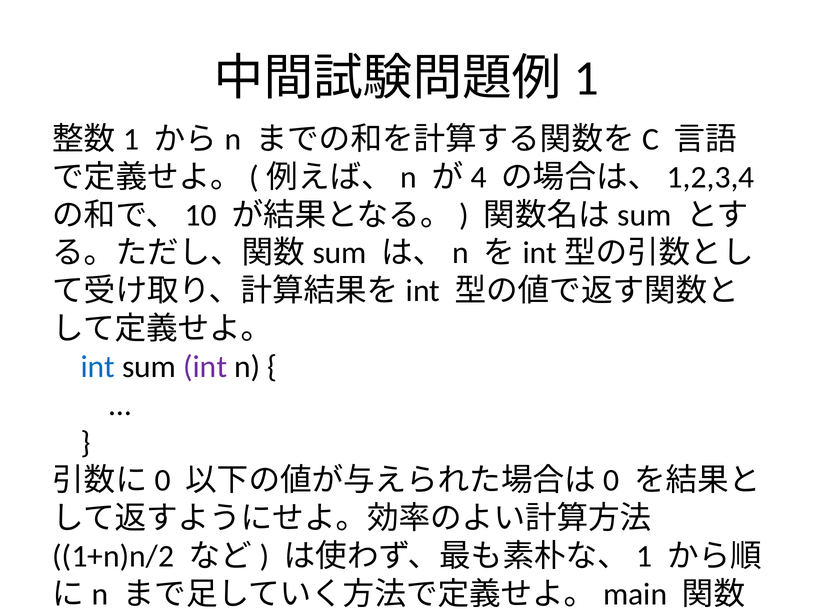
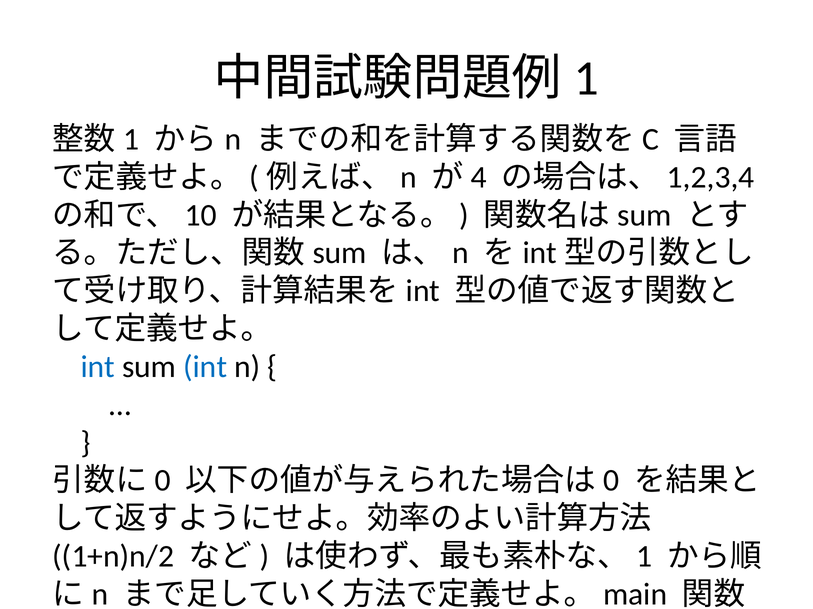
int colour: purple -> blue (205, 367)
